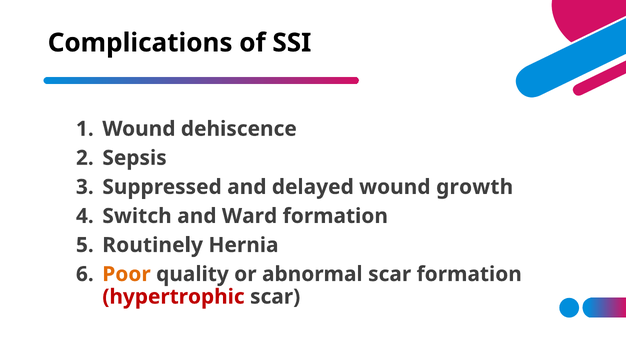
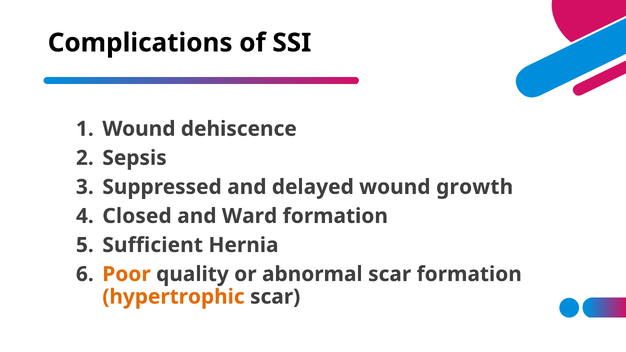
Switch: Switch -> Closed (137, 216)
Routinely: Routinely -> Sufficient (153, 245)
hypertrophic colour: red -> orange (173, 297)
